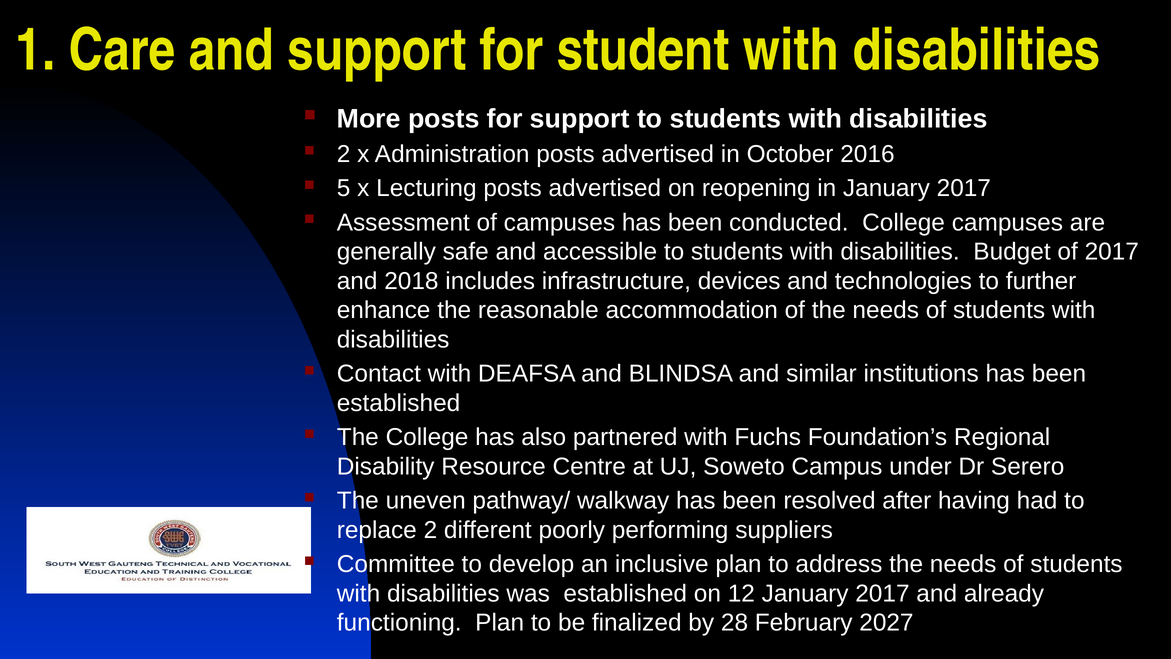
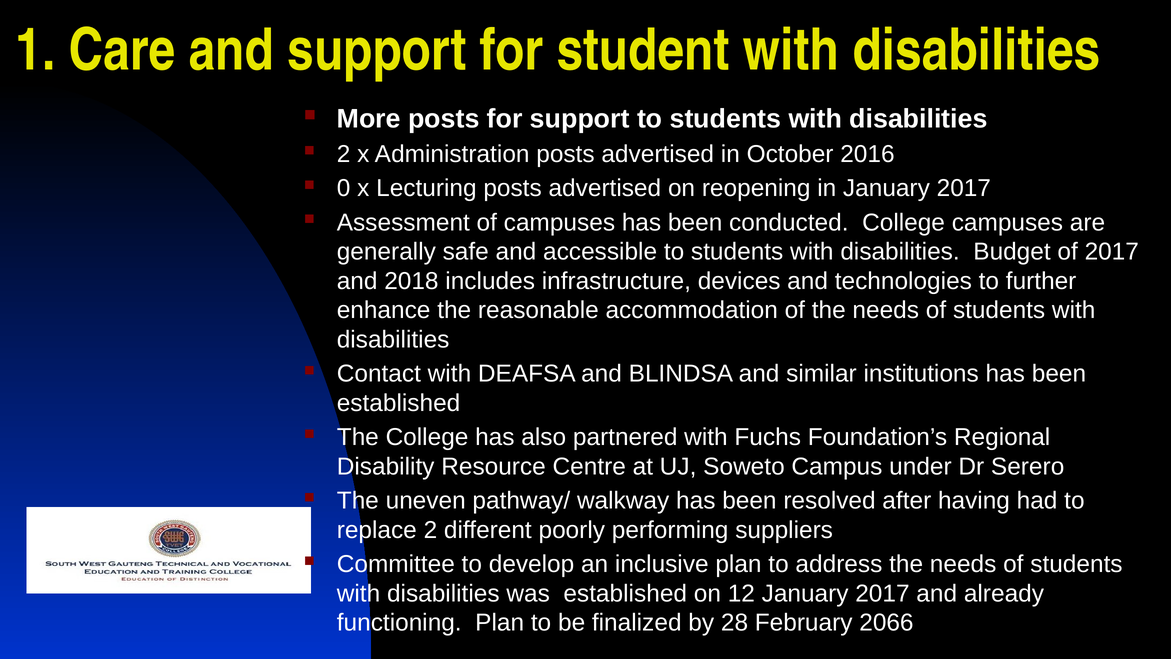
5: 5 -> 0 (344, 188)
2027: 2027 -> 2066 (886, 623)
